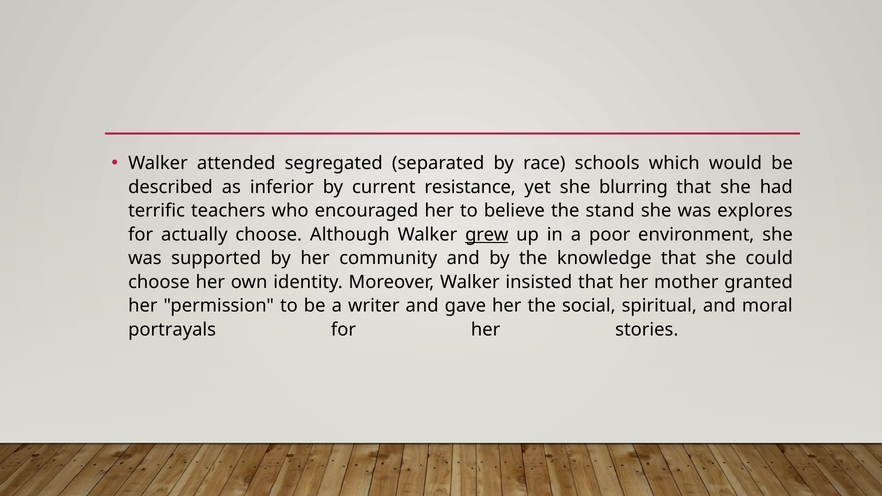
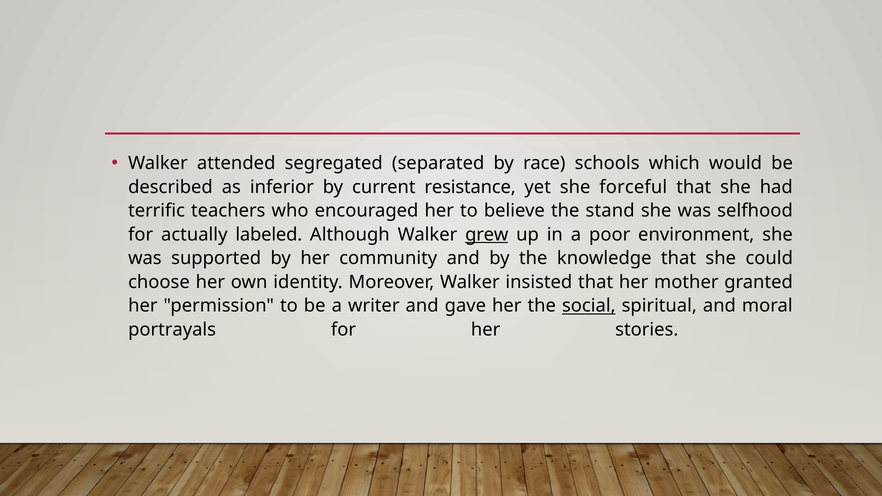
blurring: blurring -> forceful (633, 187)
explores: explores -> selfhood (755, 211)
actually choose: choose -> labeled (269, 235)
social underline: none -> present (589, 306)
